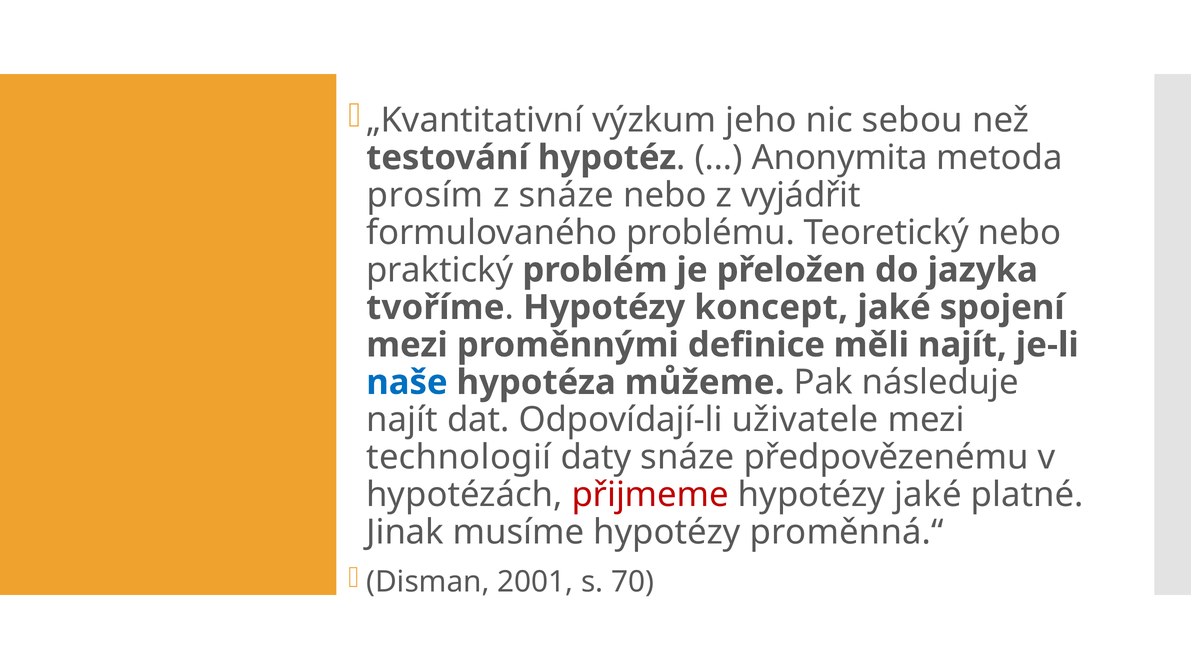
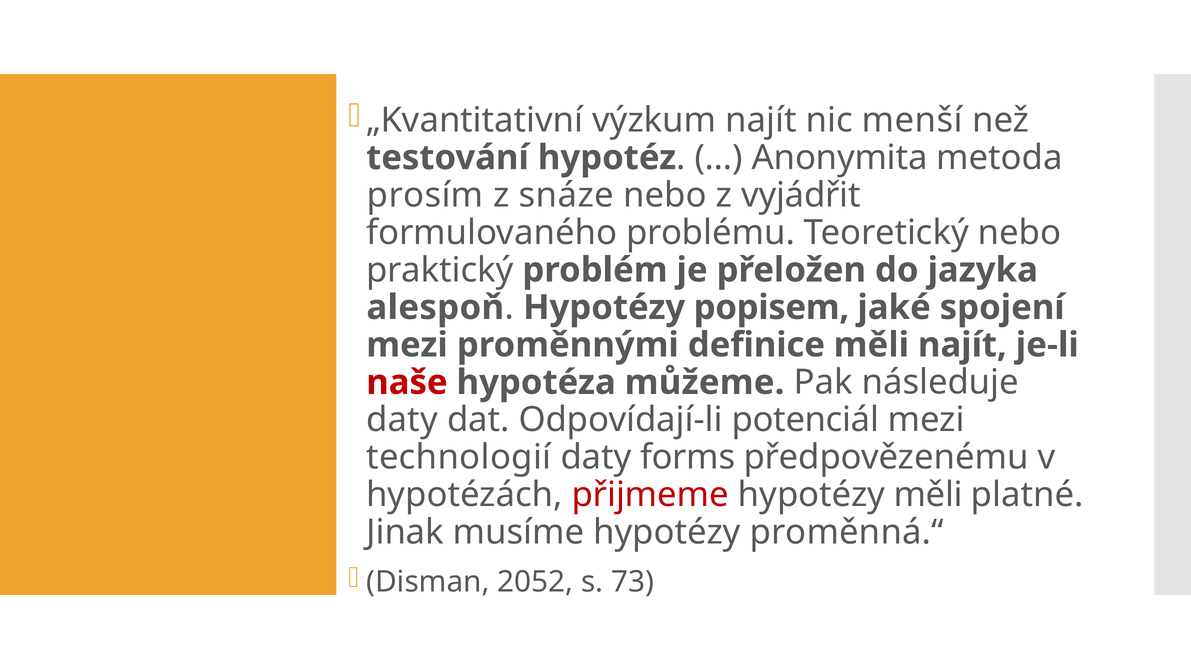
výzkum jeho: jeho -> najít (761, 120)
sebou: sebou -> menší (912, 120)
tvoříme: tvoříme -> alespoň (435, 307)
koncept: koncept -> popisem (771, 307)
naše colour: blue -> red (407, 382)
najít: najít -> daty (402, 420)
uživatele: uživatele -> potenciál (805, 420)
daty snáze: snáze -> forms (688, 457)
hypotézy jaké: jaké -> měli (928, 495)
2001: 2001 -> 2052 (535, 582)
70: 70 -> 73 (633, 582)
